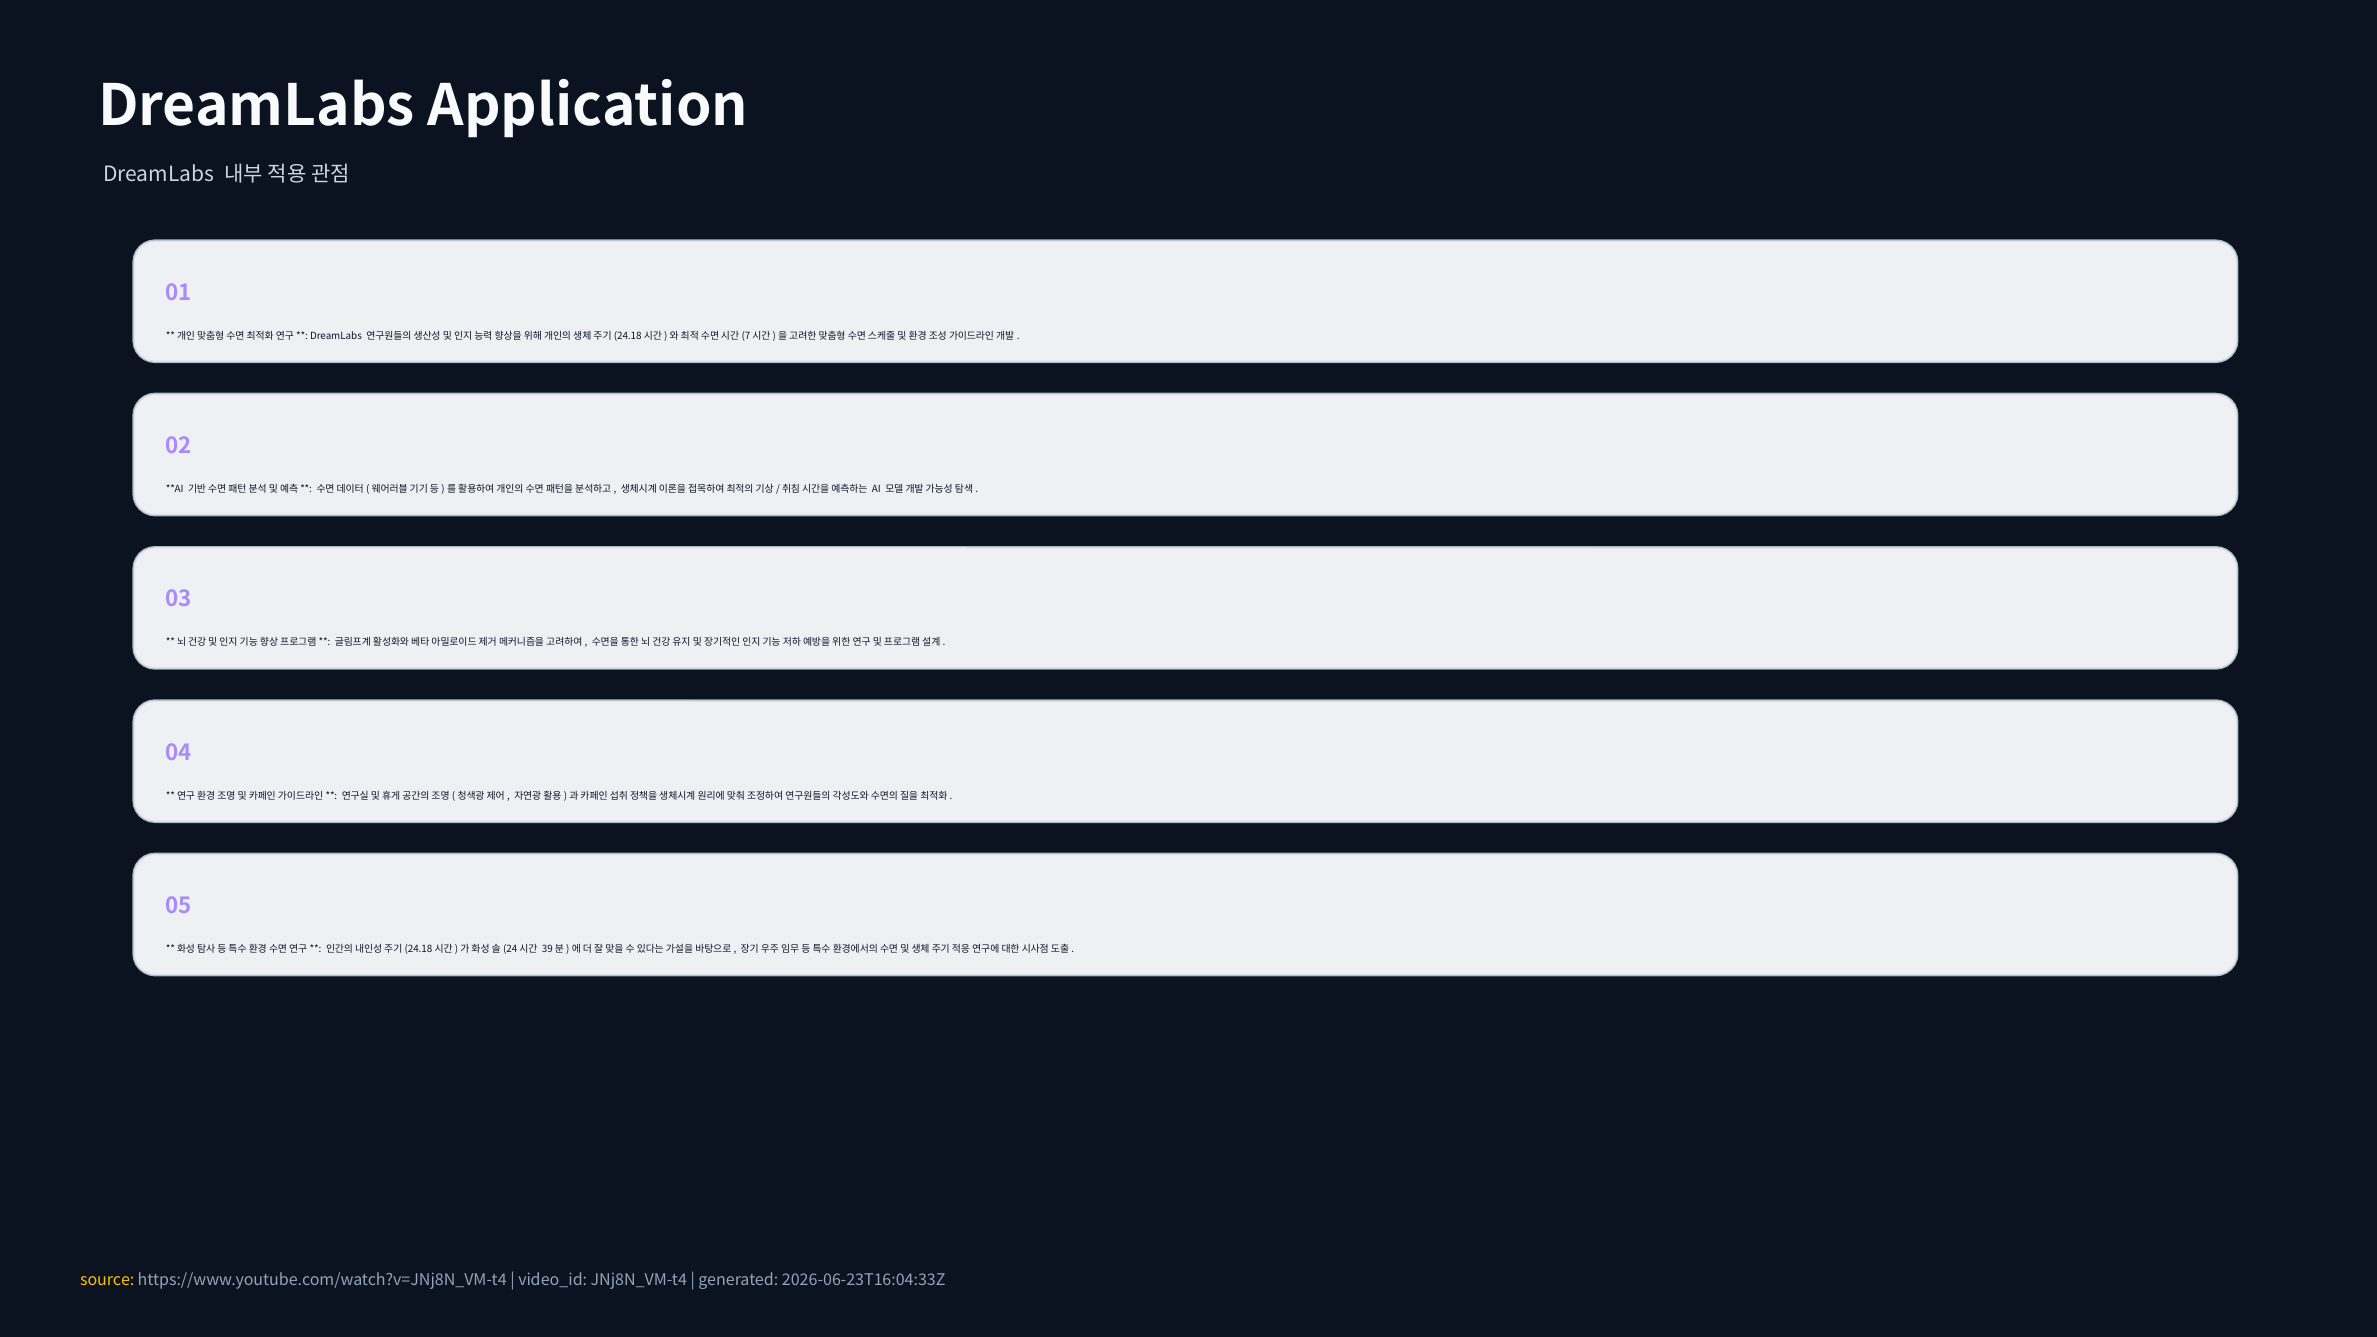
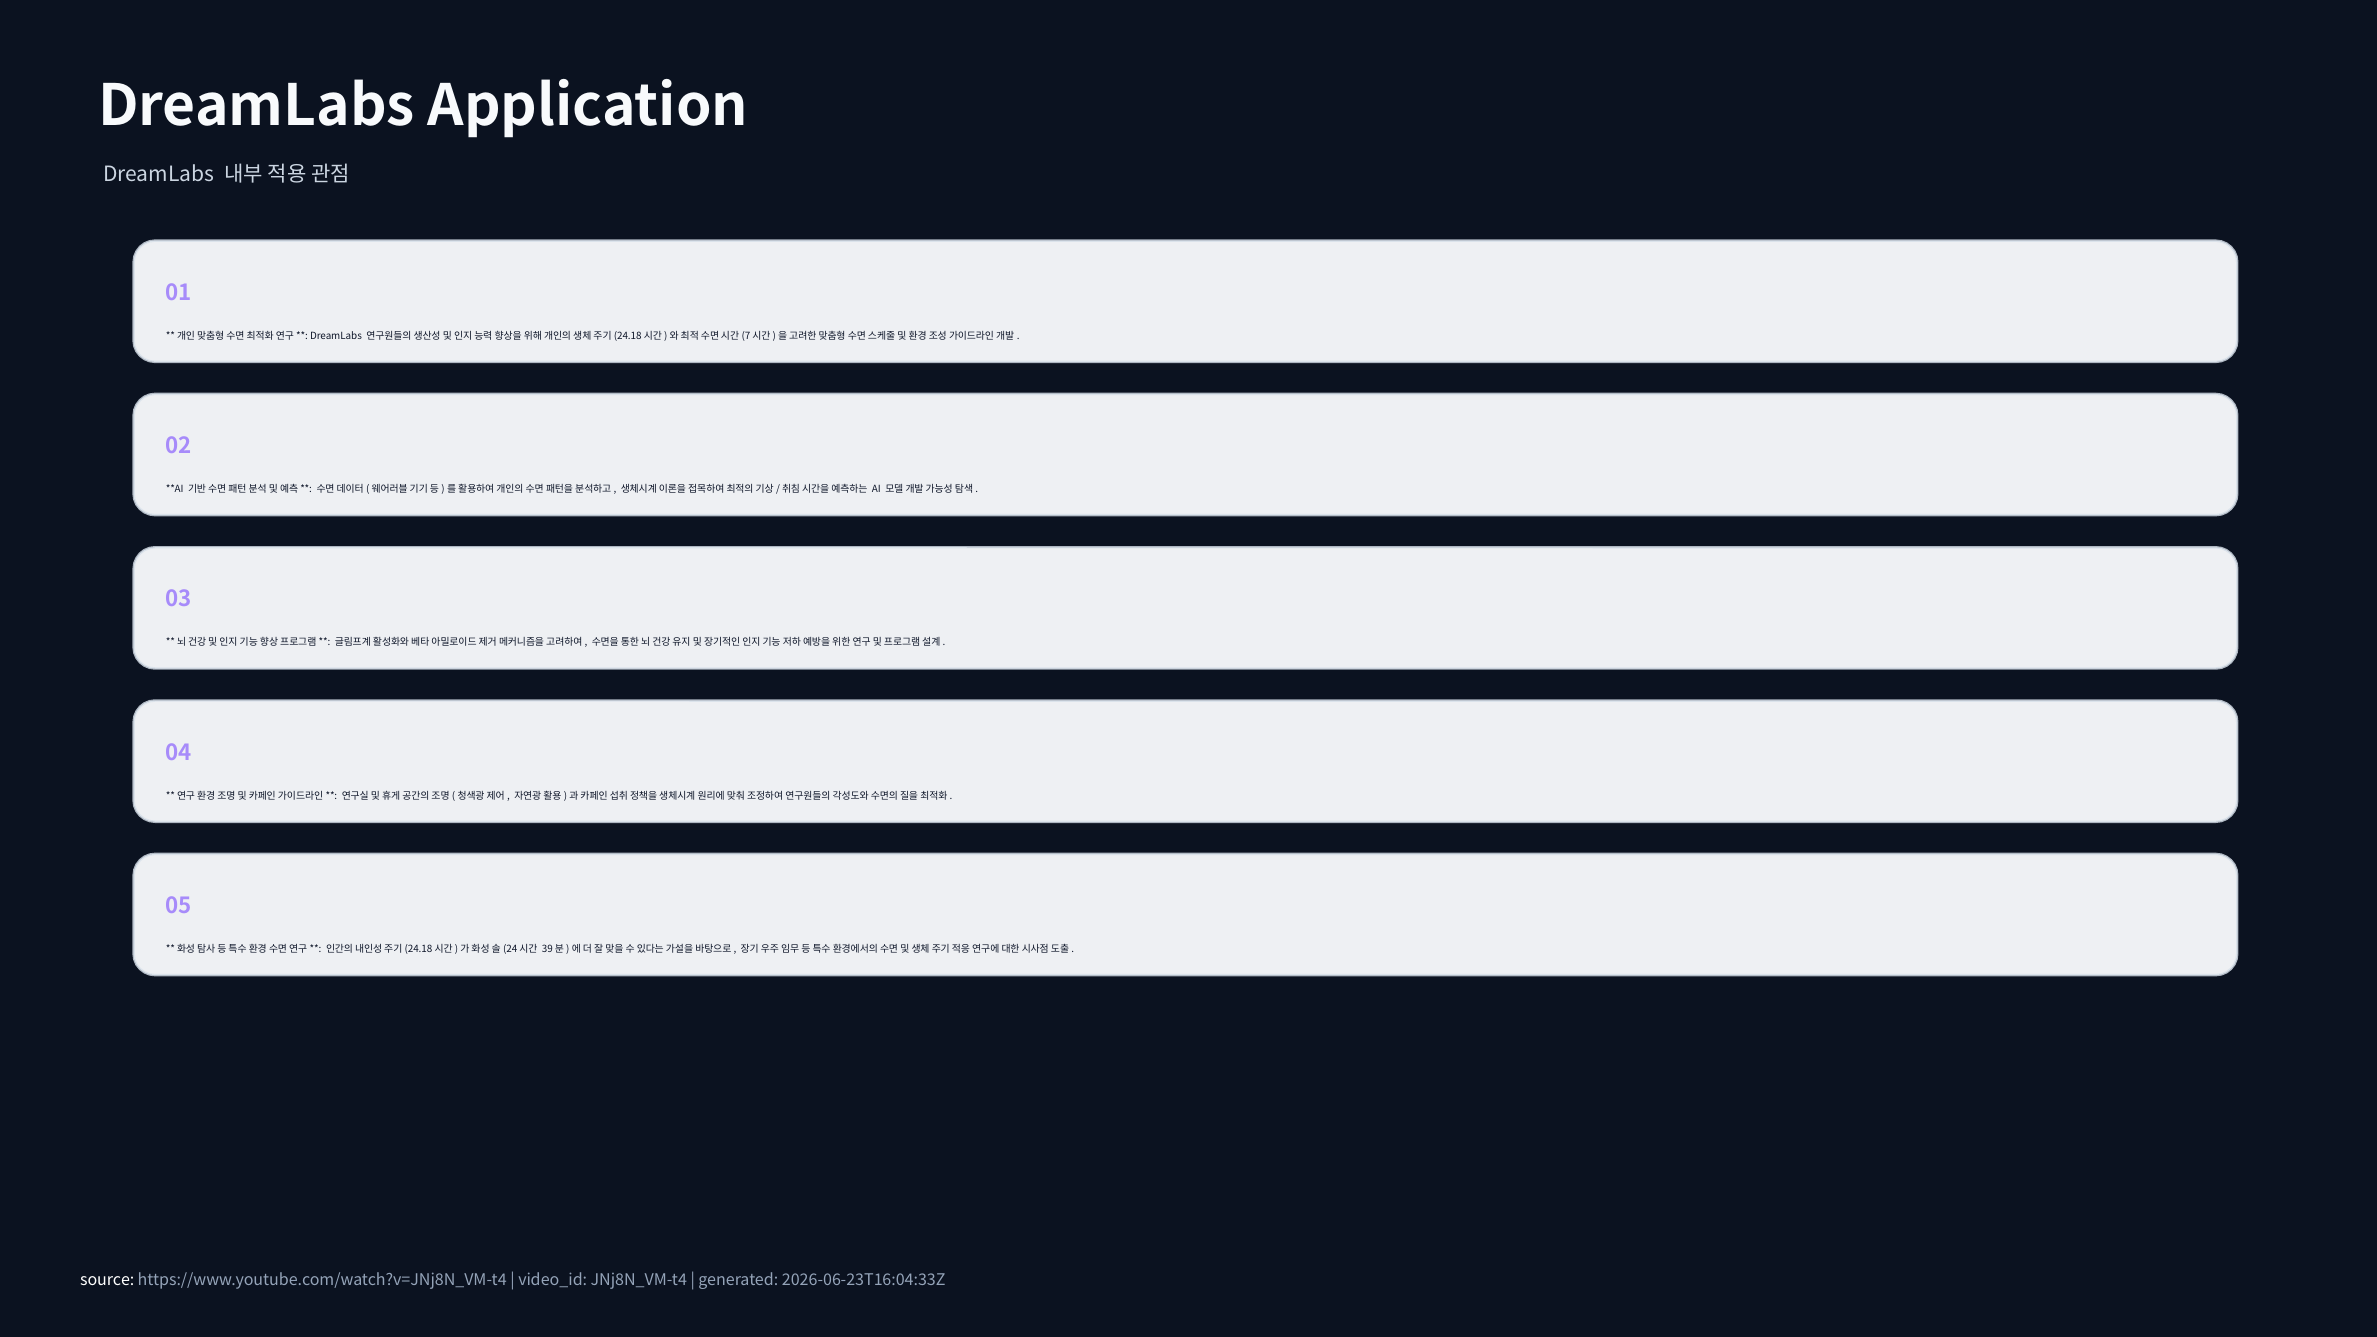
source colour: yellow -> white (107, 1280)
